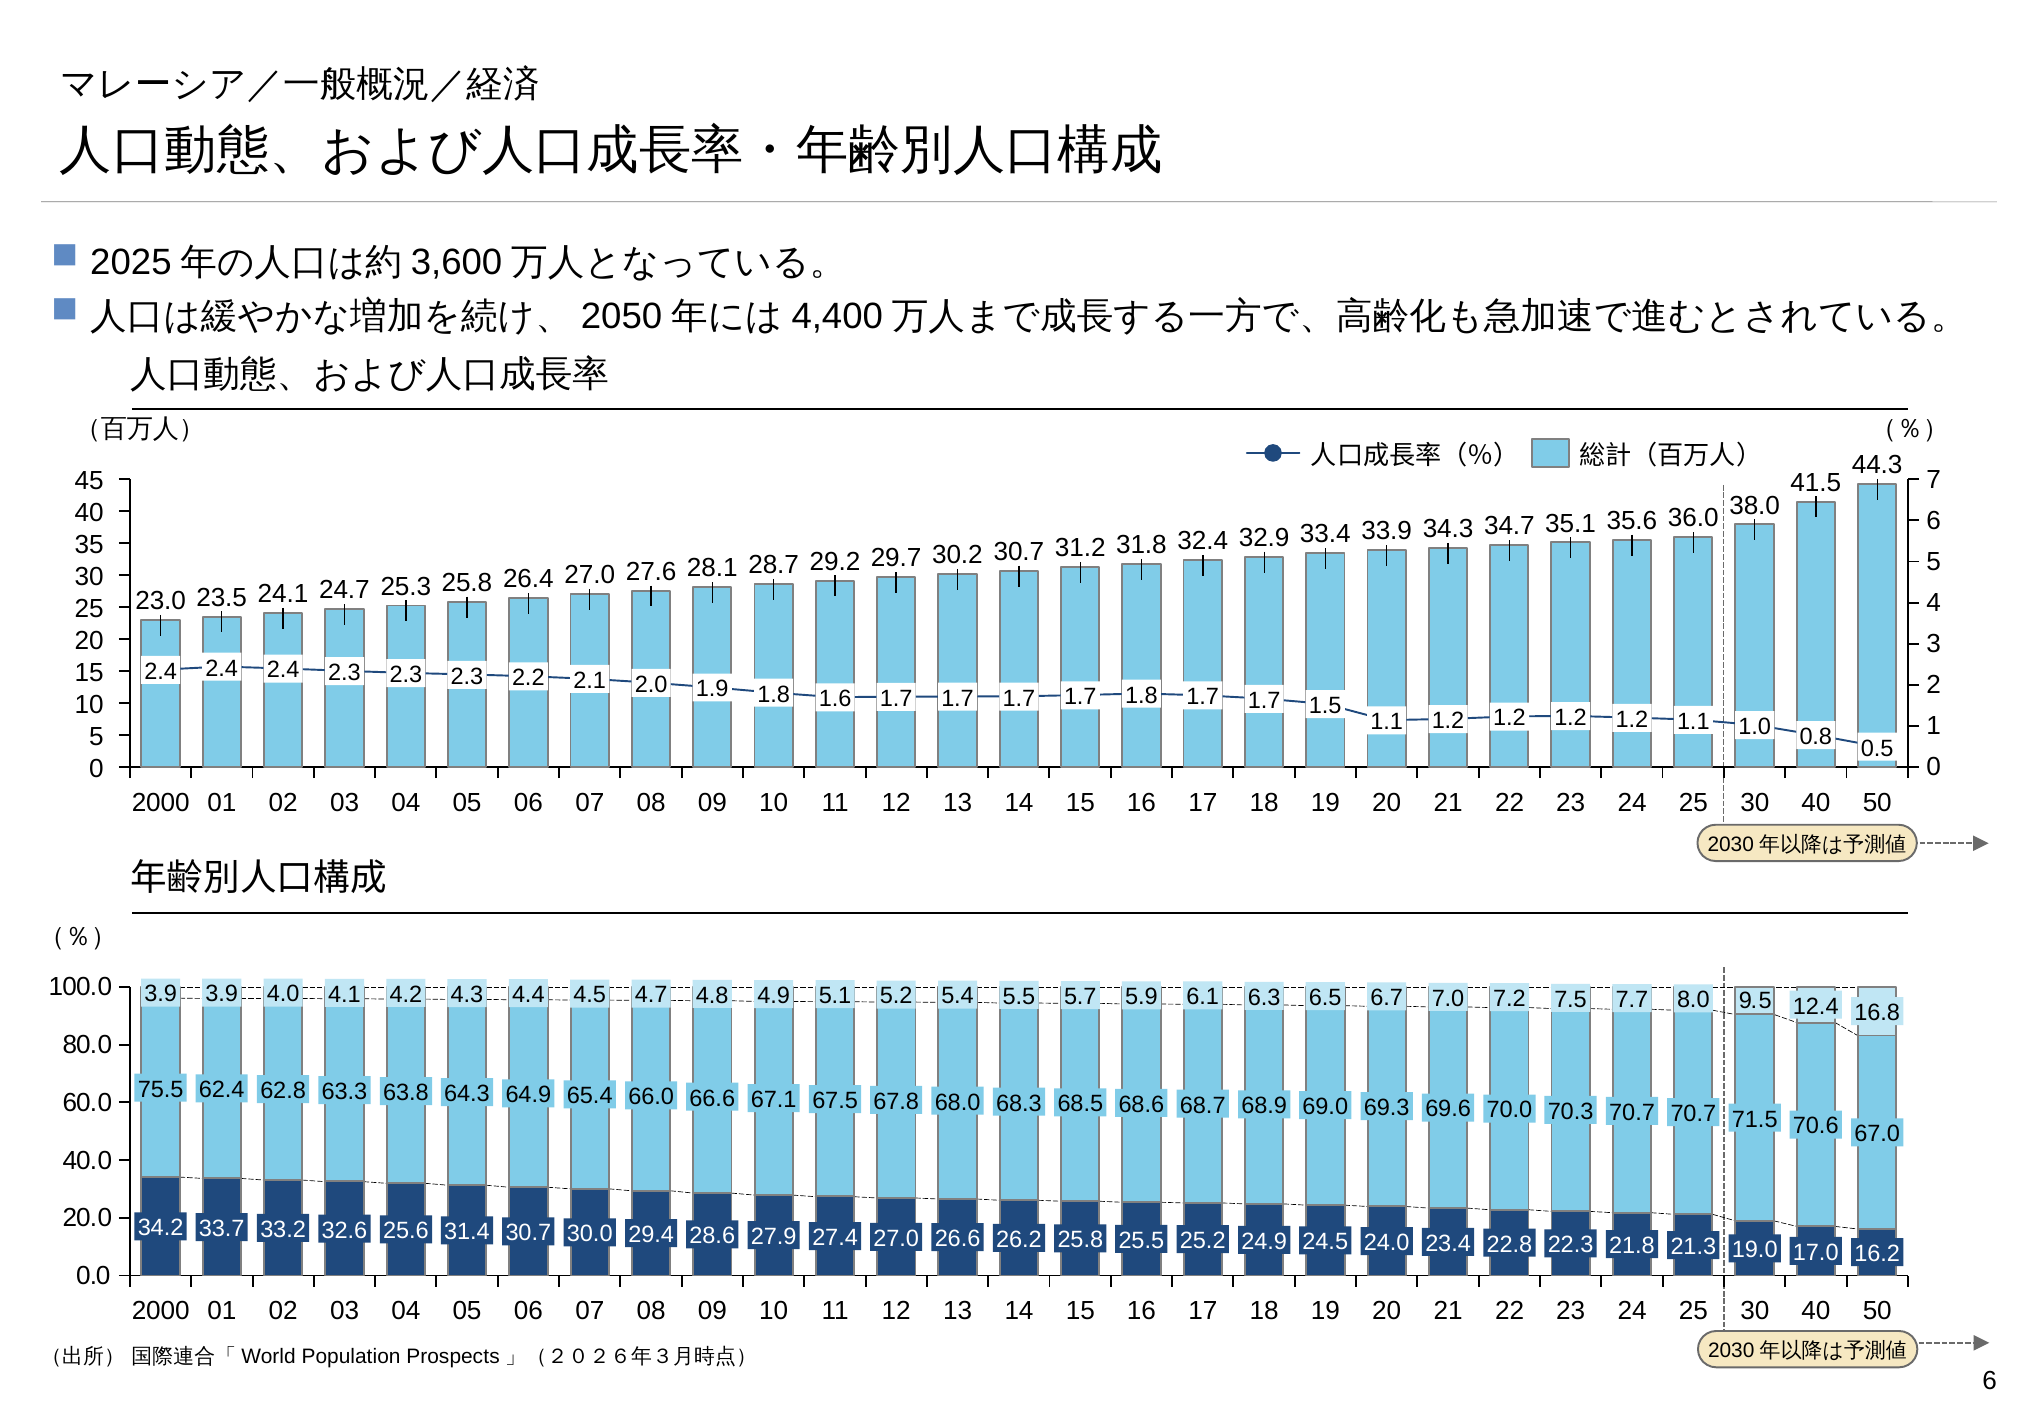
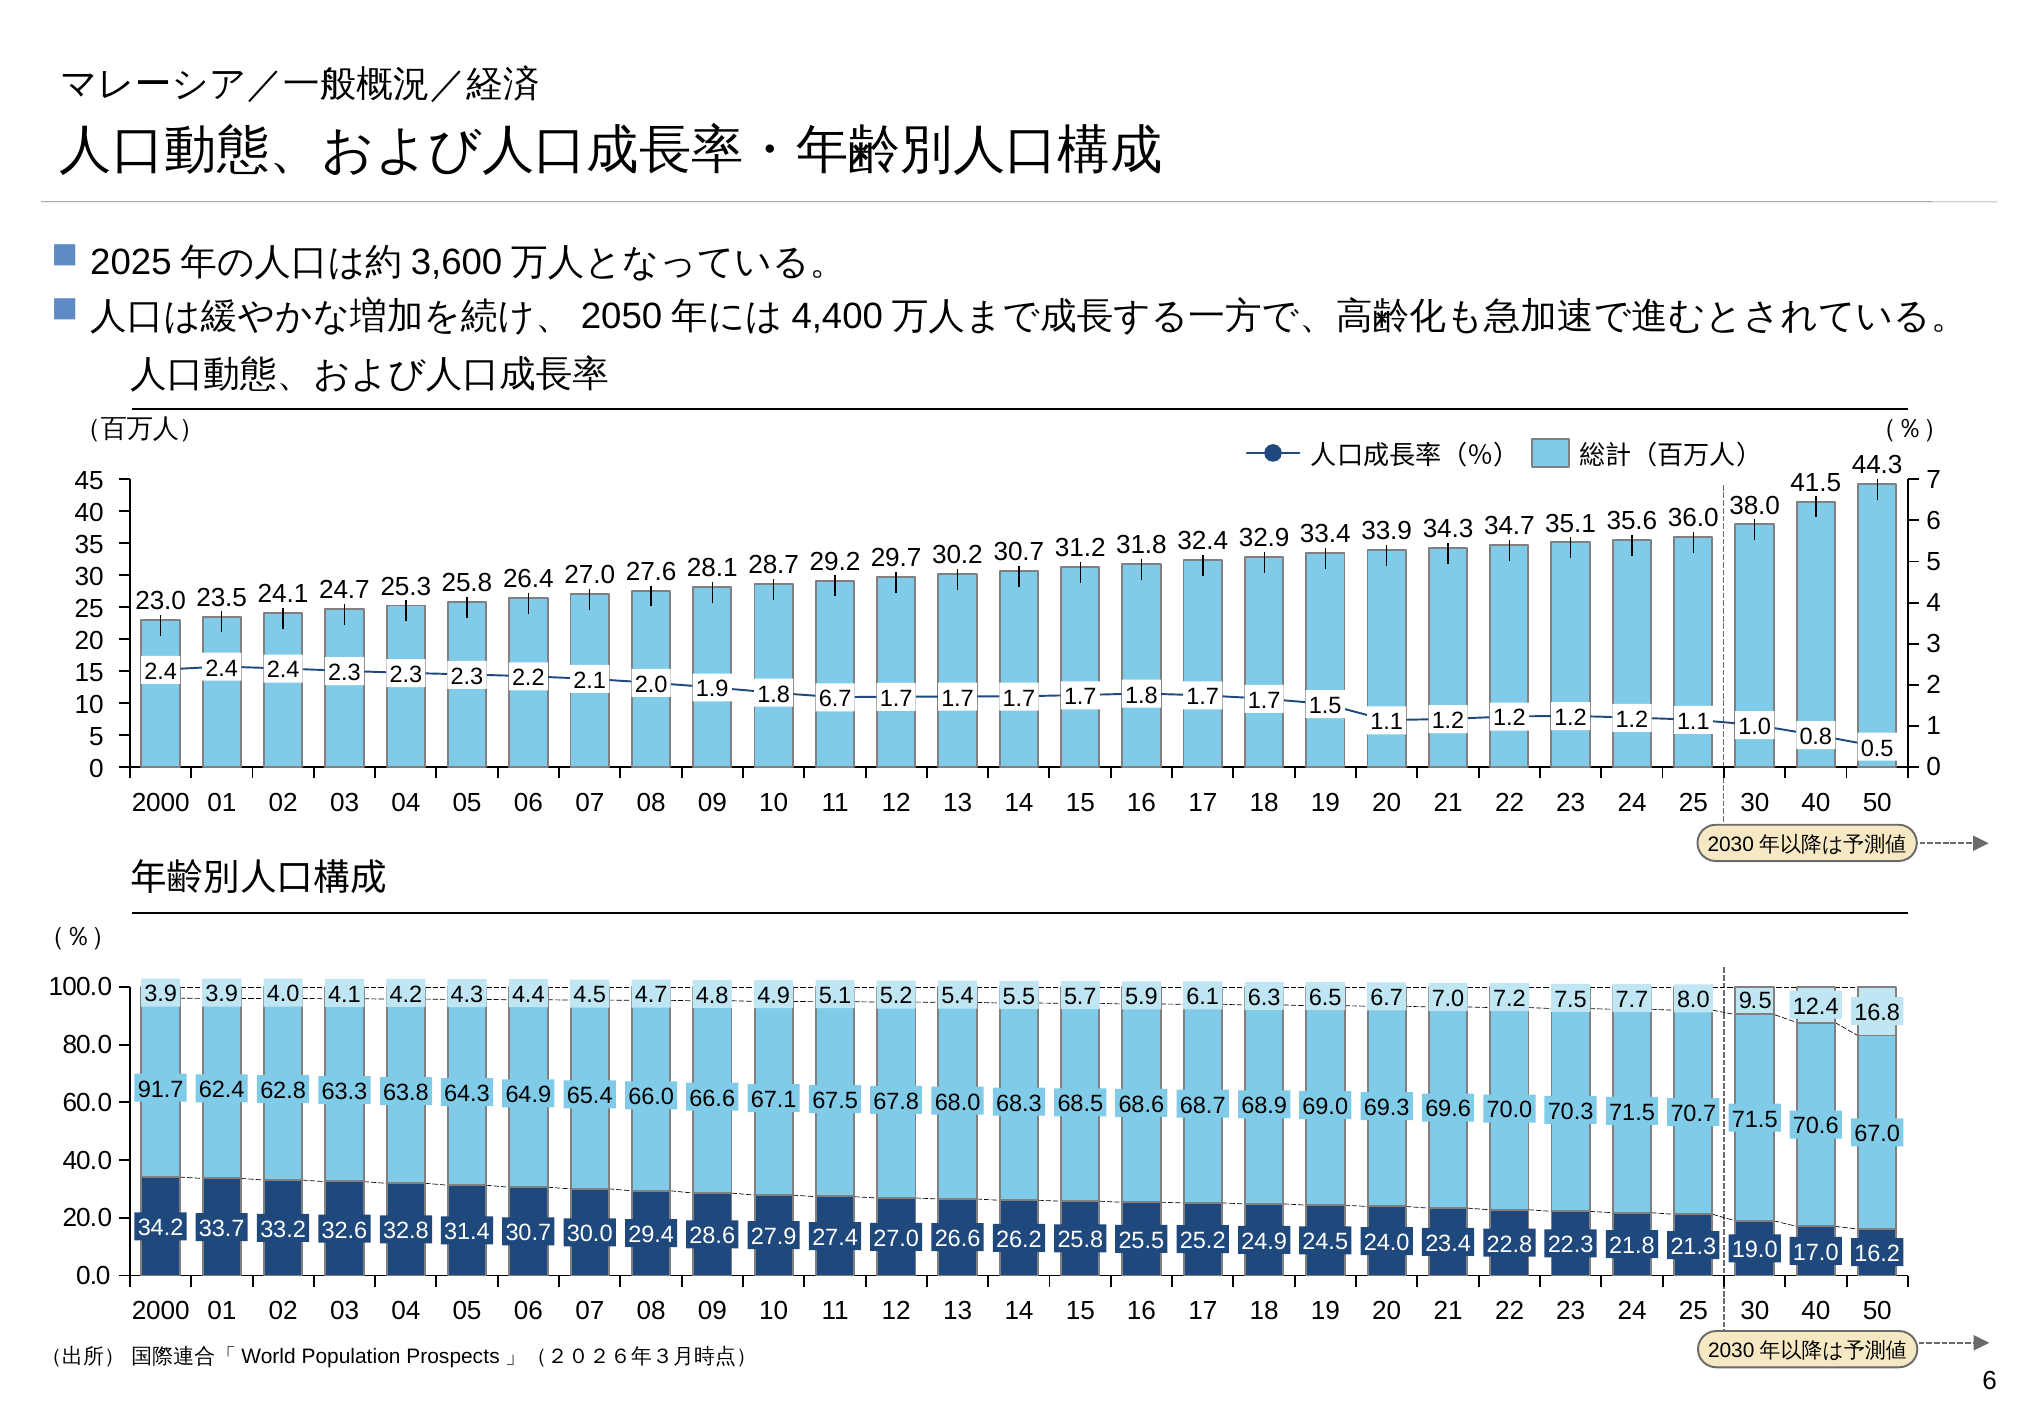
1.6: 1.6 -> 6.7 (835, 699)
75.5: 75.5 -> 91.7 (161, 1089)
70.7: 70.7 -> 71.5 (1632, 1112)
25.6: 25.6 -> 32.8 (406, 1231)
